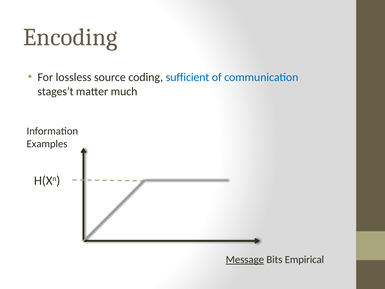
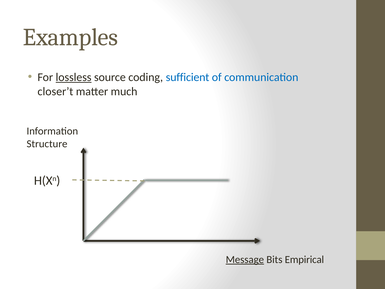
Encoding: Encoding -> Examples (70, 37)
lossless underline: none -> present (74, 77)
stages’t: stages’t -> closer’t (55, 91)
Examples: Examples -> Structure (47, 144)
